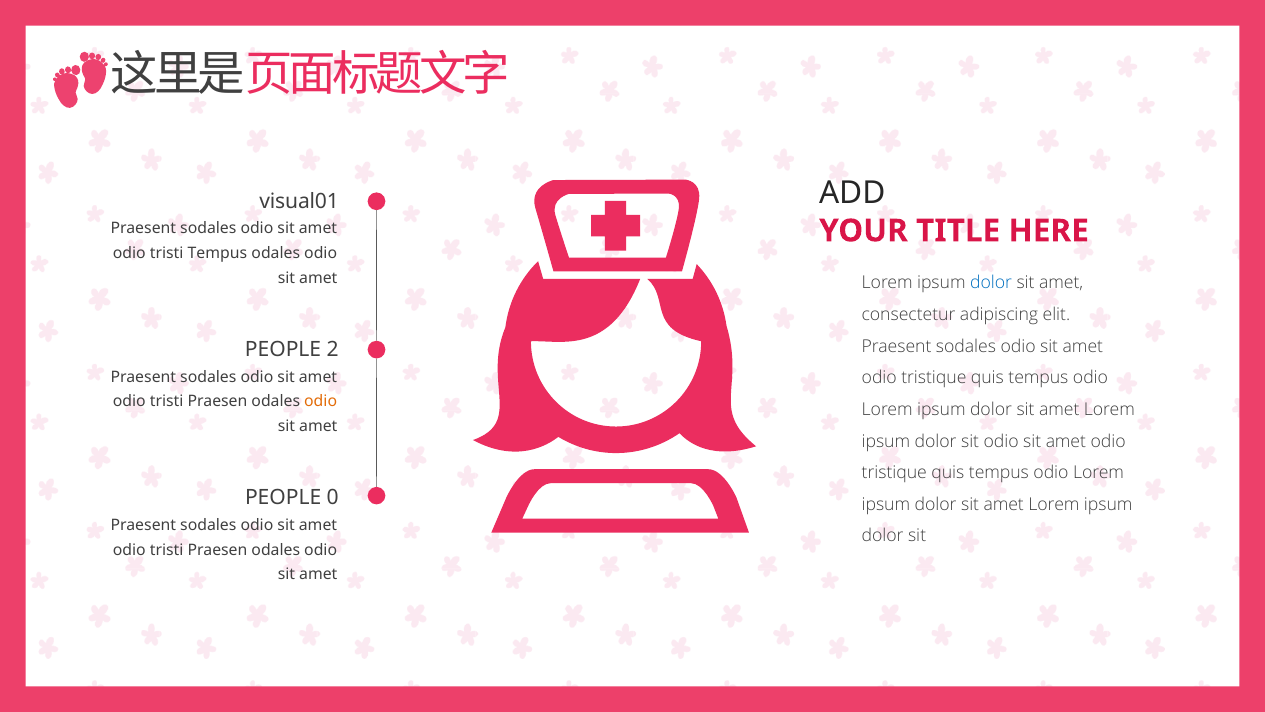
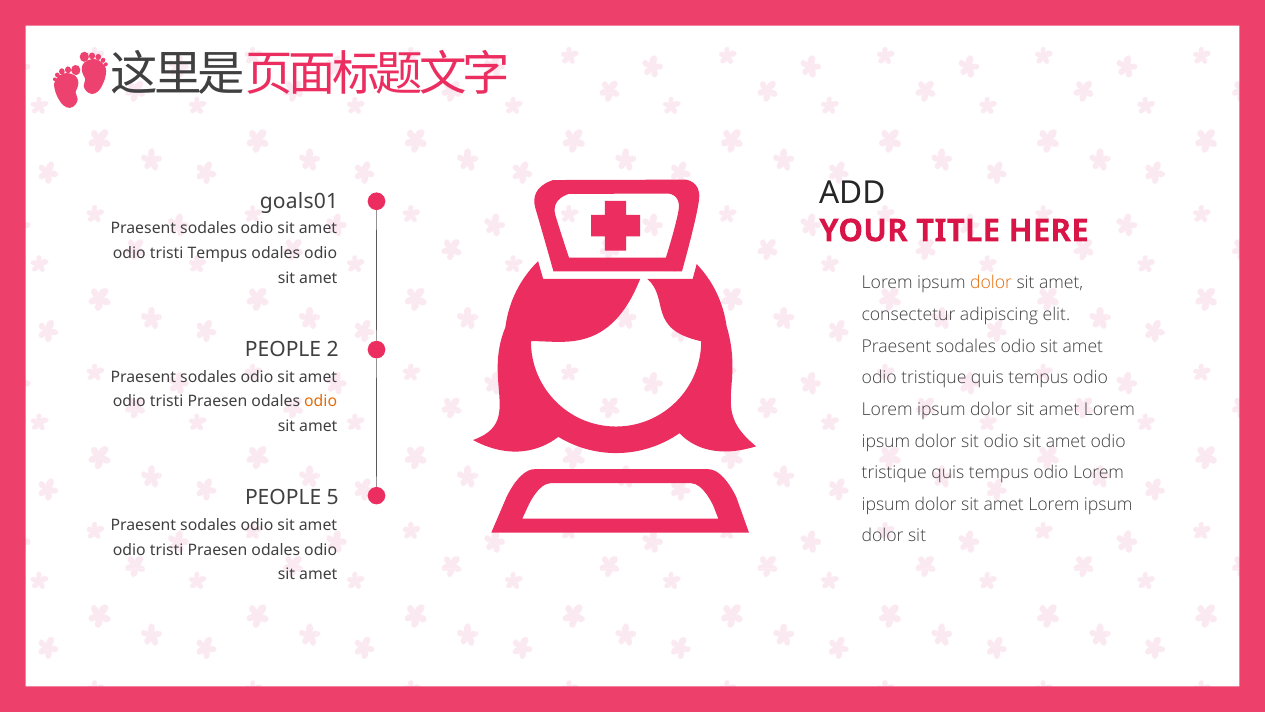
visual01: visual01 -> goals01 (299, 201)
dolor colour: blue -> orange (991, 283)
0: 0 -> 5 (333, 498)
